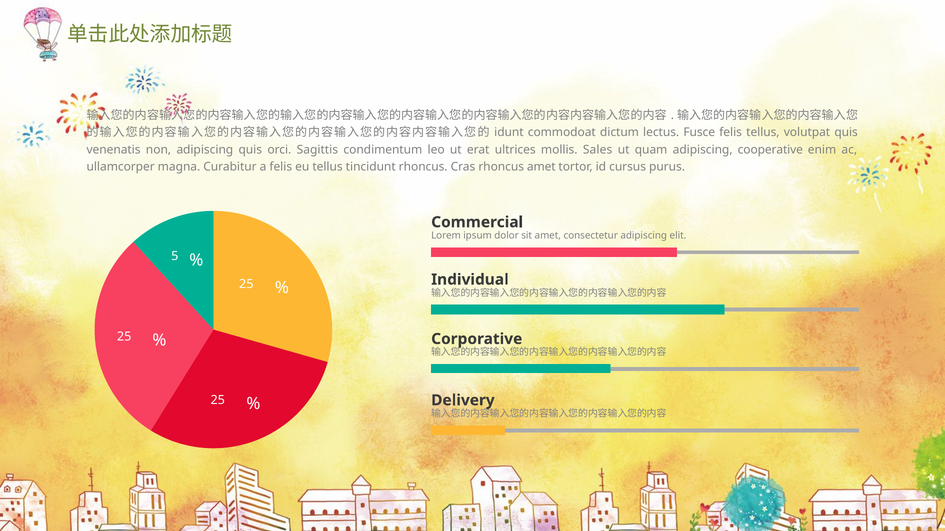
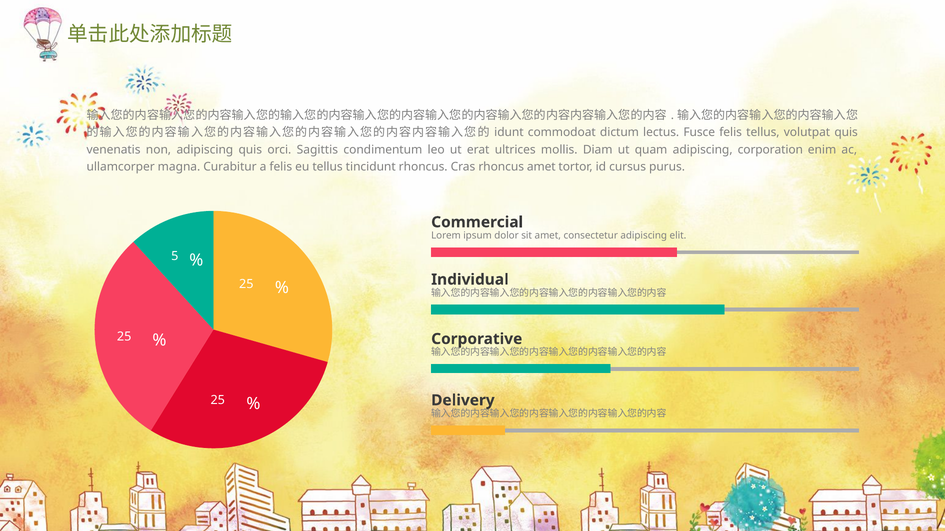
Sales: Sales -> Diam (598, 150)
cooperative: cooperative -> corporation (770, 150)
